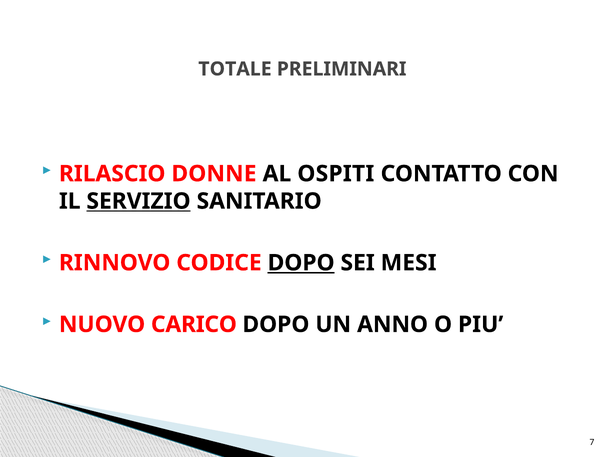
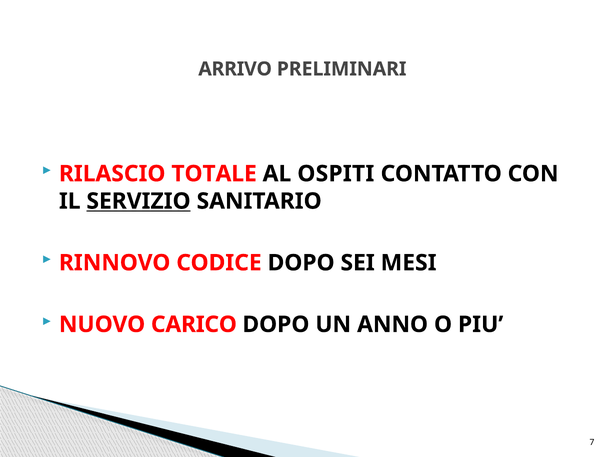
TOTALE: TOTALE -> ARRIVO (235, 69)
DONNE: DONNE -> TOTALE (214, 174)
DOPO underline: present -> none (301, 263)
